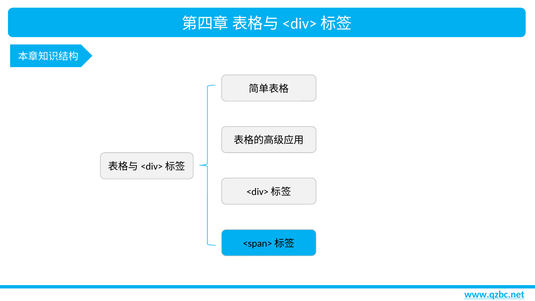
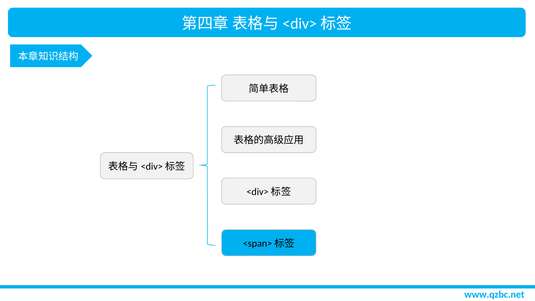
www.qzbc.net underline: present -> none (494, 294)
